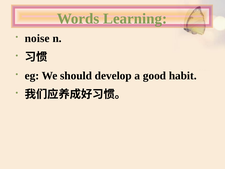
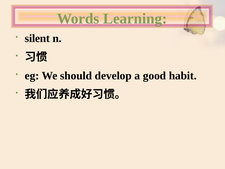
noise: noise -> silent (37, 38)
